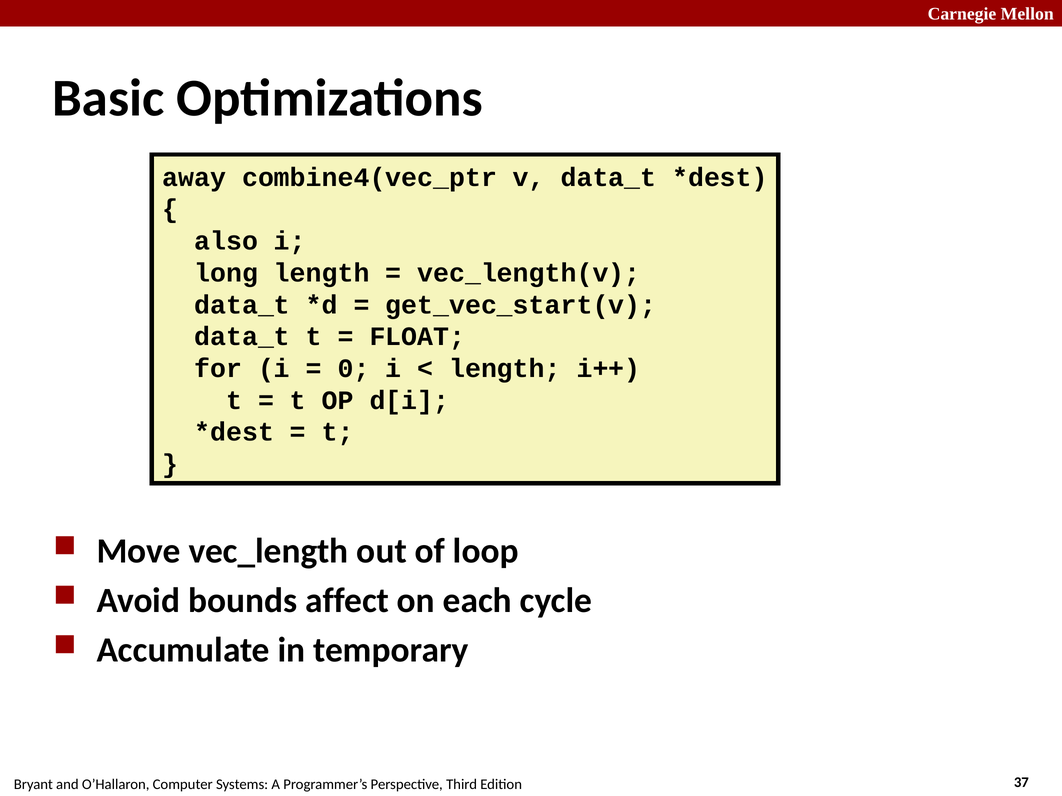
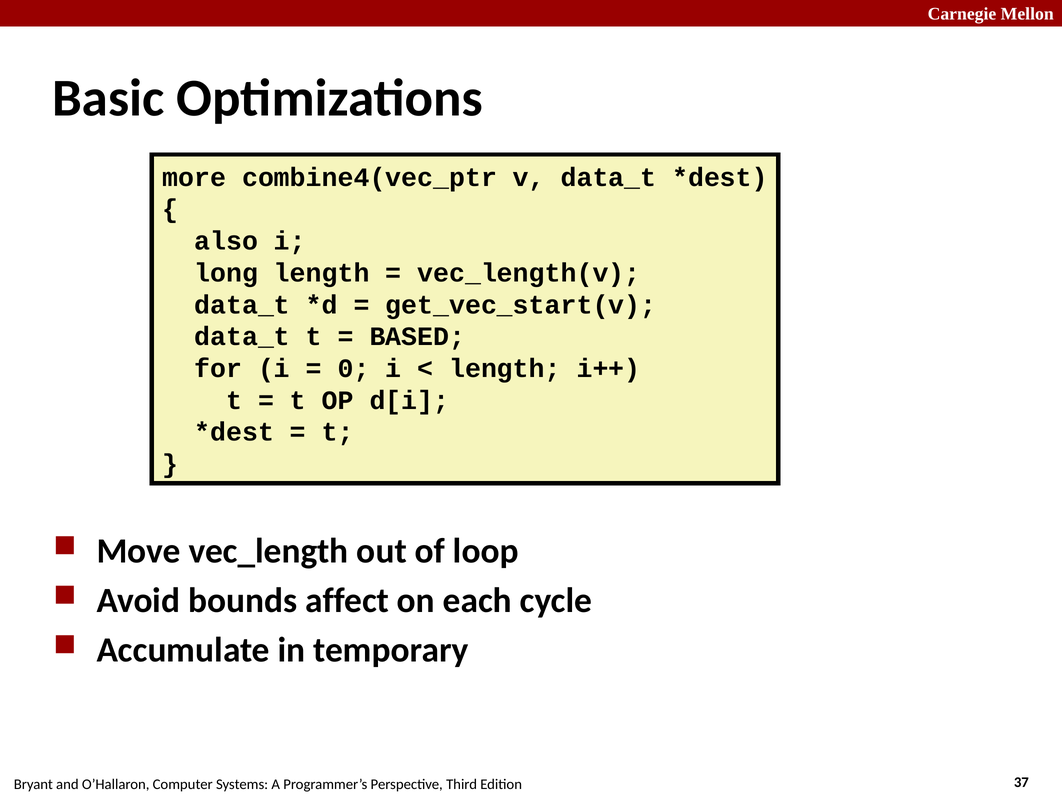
away: away -> more (194, 178)
FLOAT: FLOAT -> BASED (417, 337)
